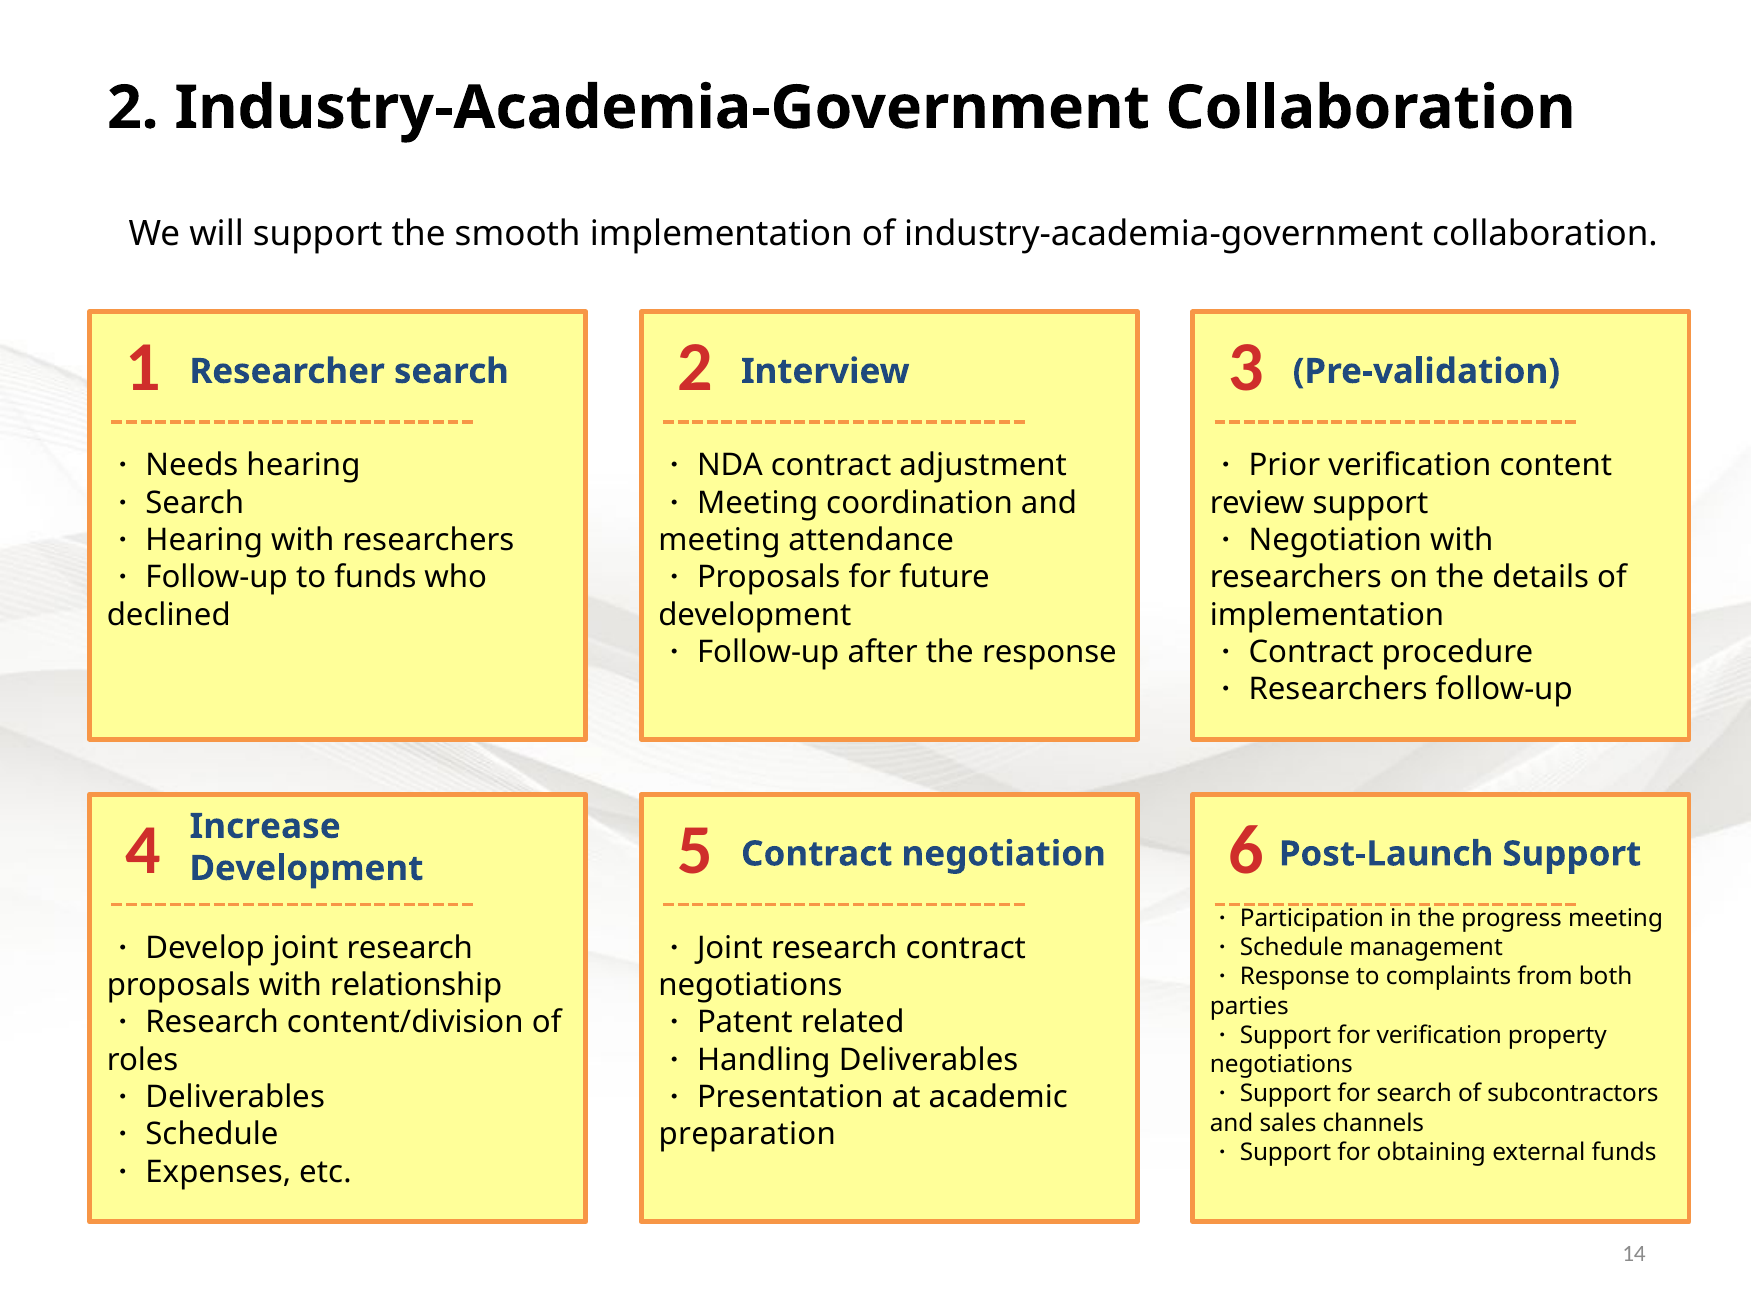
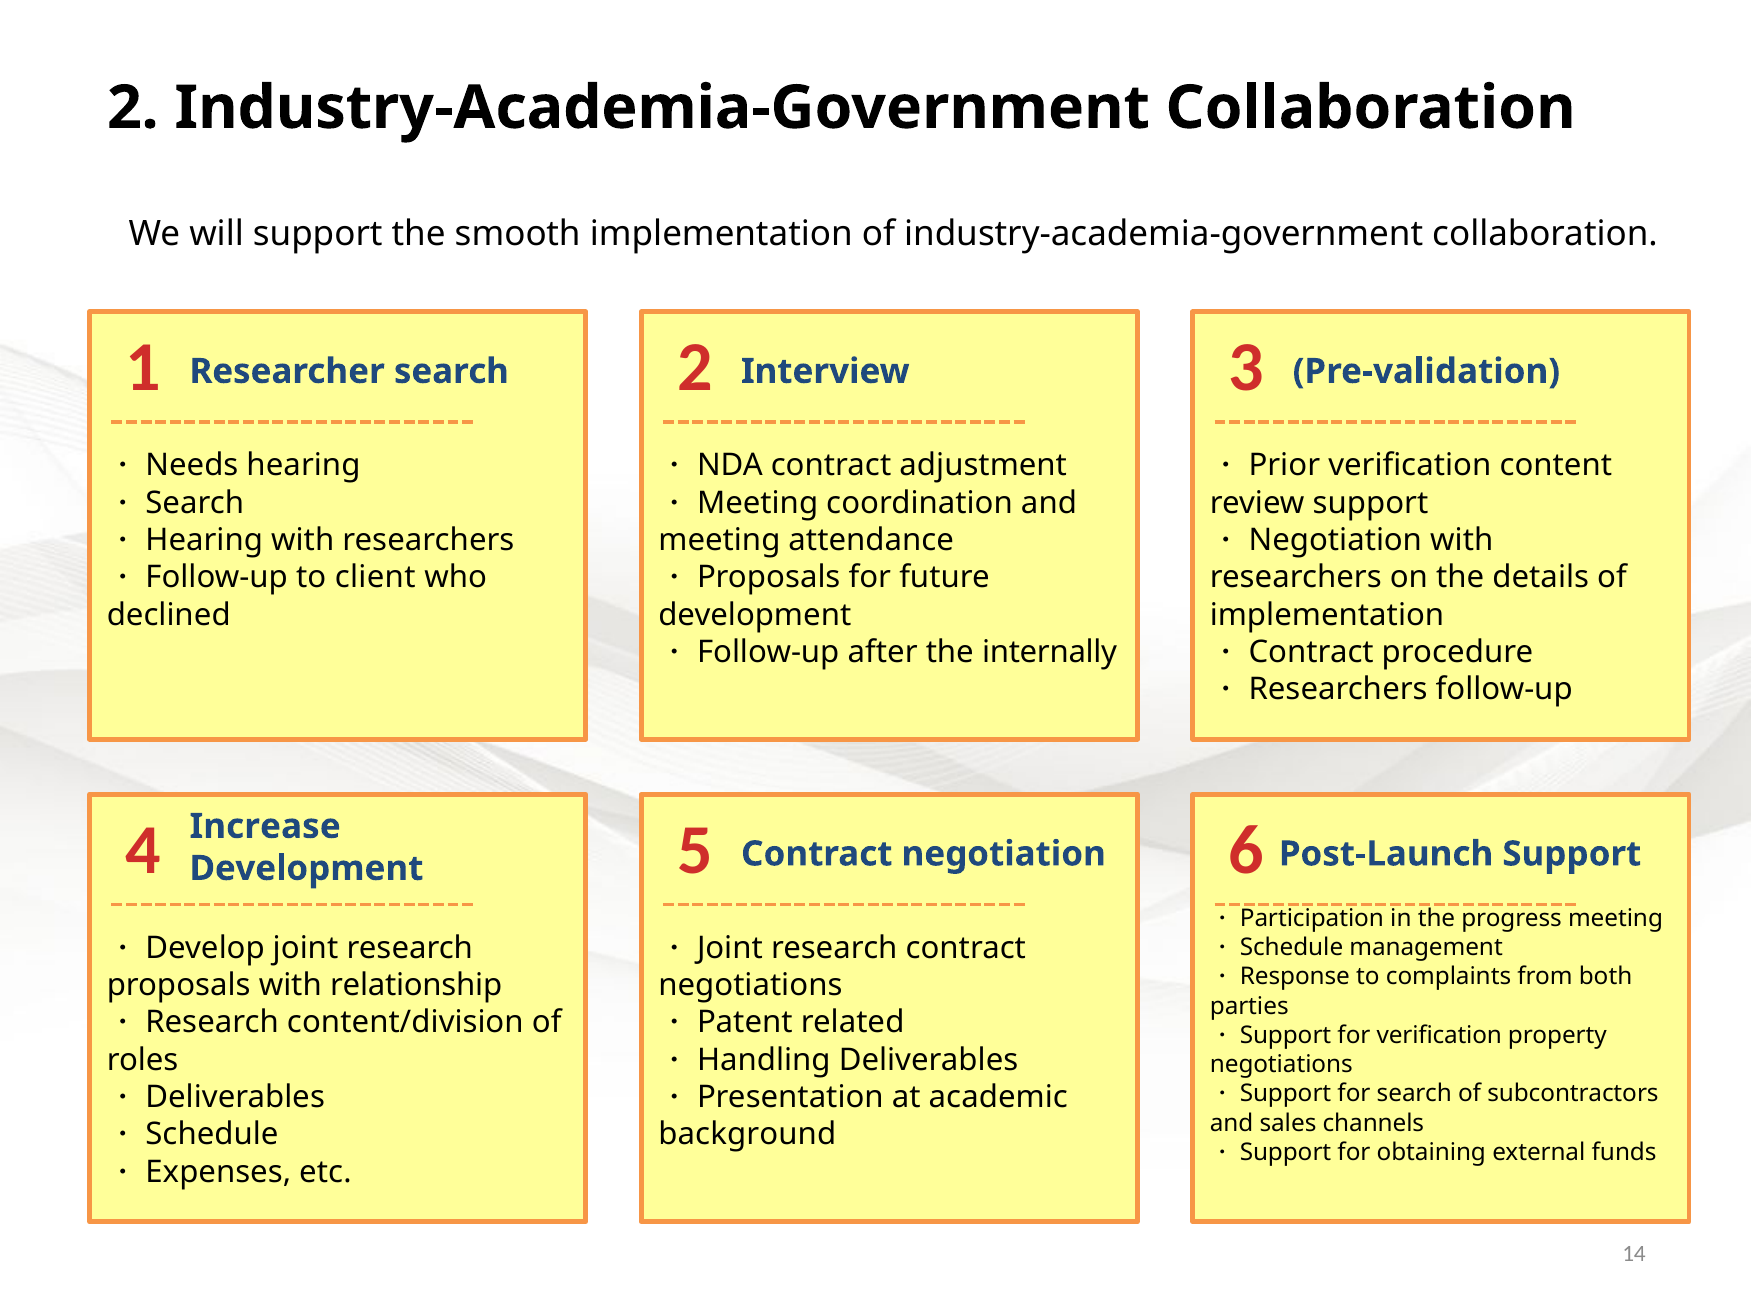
to funds: funds -> client (375, 578)
response: response -> internally (1050, 652)
preparation: preparation -> background (747, 1135)
